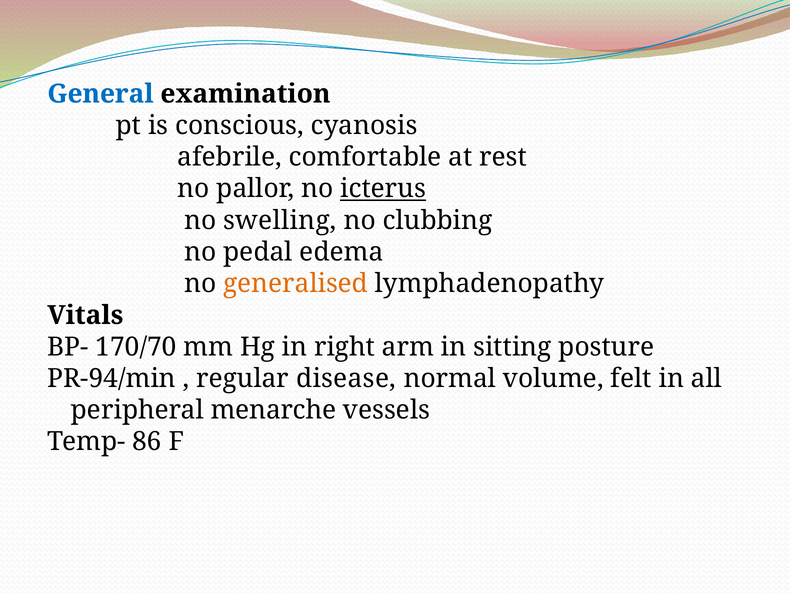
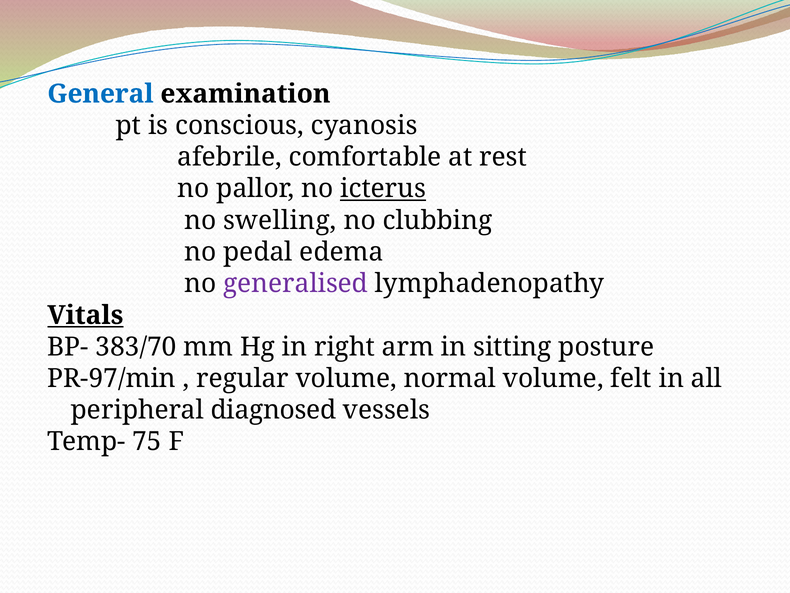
generalised colour: orange -> purple (296, 283)
Vitals underline: none -> present (85, 315)
170/70: 170/70 -> 383/70 (136, 347)
PR-94/min: PR-94/min -> PR-97/min (112, 378)
regular disease: disease -> volume (346, 378)
menarche: menarche -> diagnosed (273, 410)
86: 86 -> 75 (147, 441)
